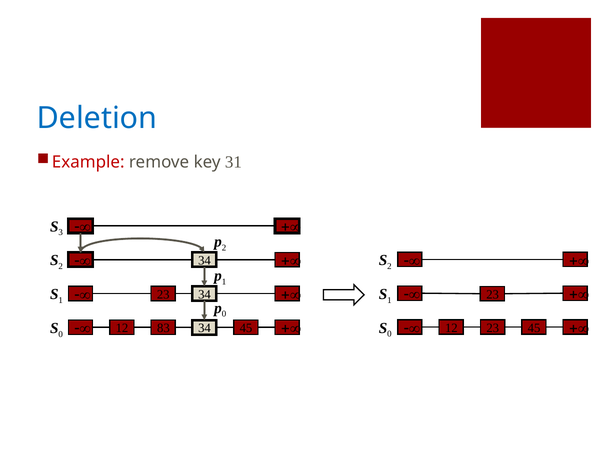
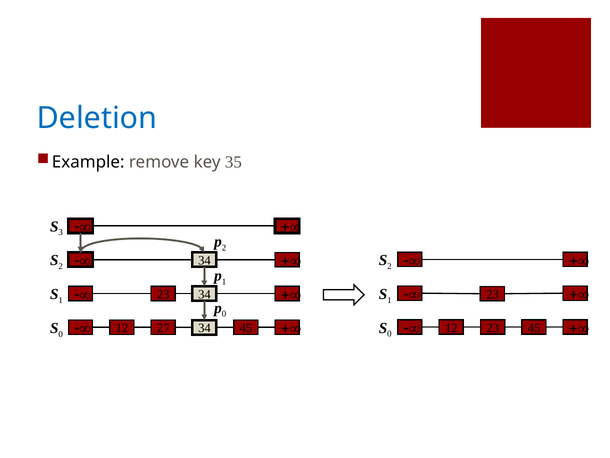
Example colour: red -> black (88, 162)
31: 31 -> 35 (233, 162)
83: 83 -> 27 (163, 328)
